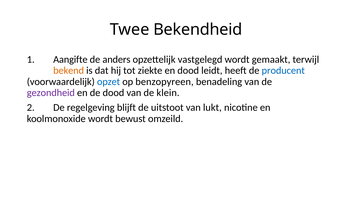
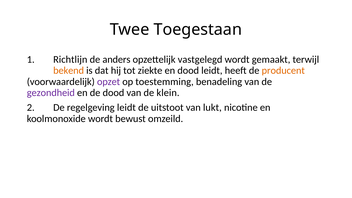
Bekendheid: Bekendheid -> Toegestaan (198, 30)
Aangifte: Aangifte -> Richtlijn (70, 60)
producent colour: blue -> orange (283, 71)
opzet colour: blue -> purple (109, 82)
benzopyreen: benzopyreen -> toestemming (165, 82)
regelgeving blijft: blijft -> leidt (126, 108)
